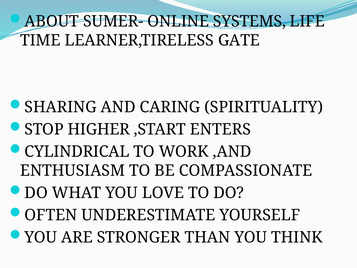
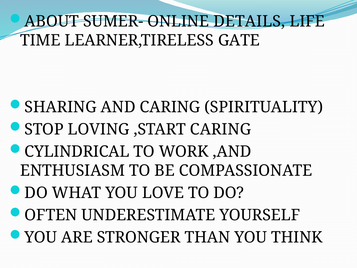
SYSTEMS: SYSTEMS -> DETAILS (249, 21)
HIGHER: HIGHER -> LOVING (99, 129)
,START ENTERS: ENTERS -> CARING (220, 129)
